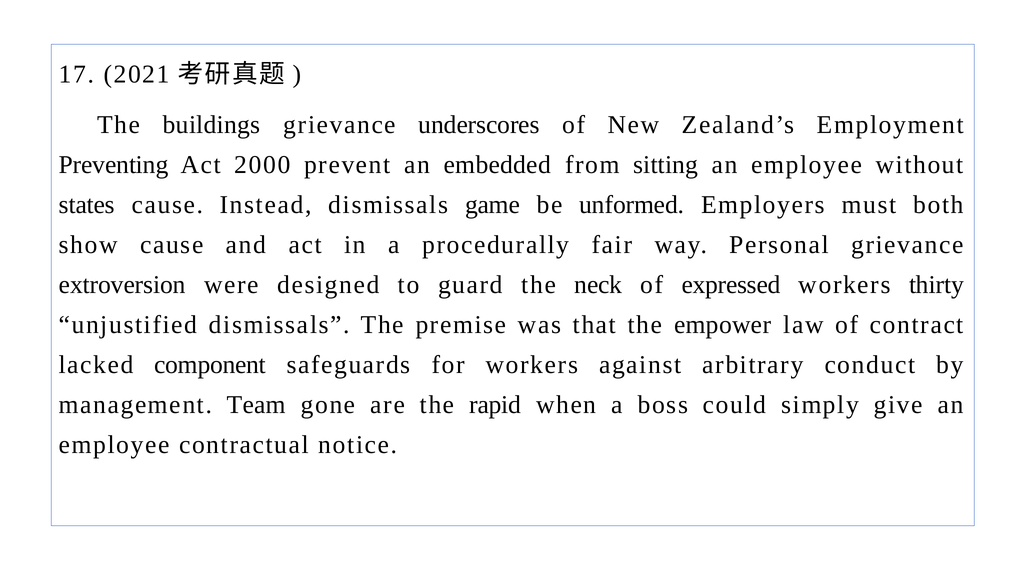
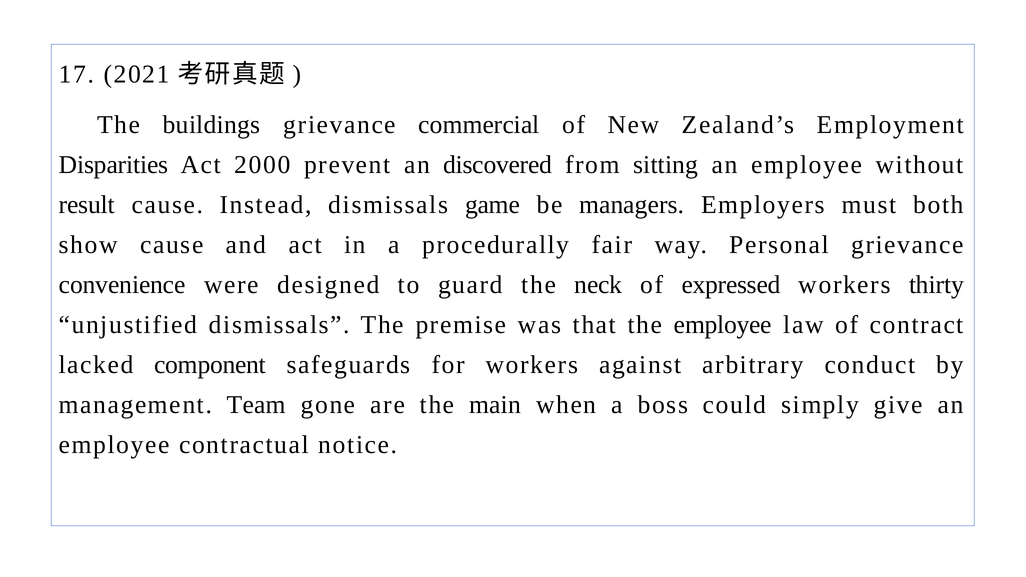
underscores: underscores -> commercial (479, 125)
Preventing: Preventing -> Disparities (114, 165)
embedded: embedded -> discovered (498, 165)
states: states -> result (87, 205)
unformed: unformed -> managers (632, 205)
extroversion: extroversion -> convenience (122, 285)
the empower: empower -> employee (723, 325)
rapid: rapid -> main (495, 405)
